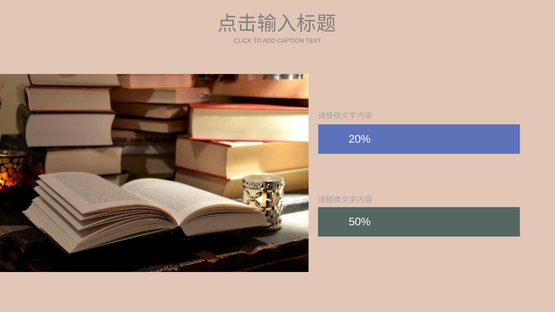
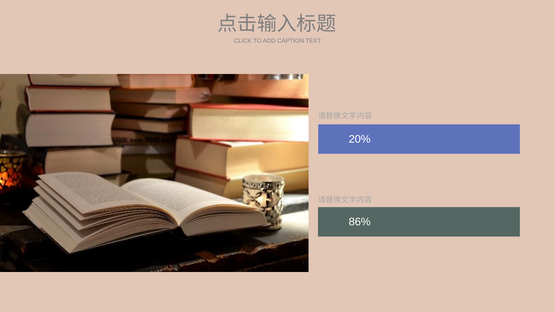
50%: 50% -> 86% (360, 222)
